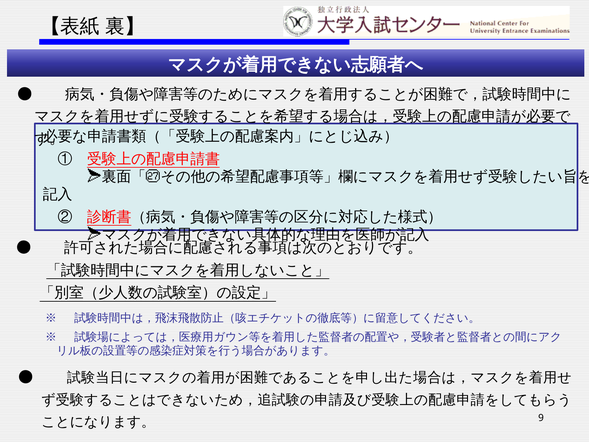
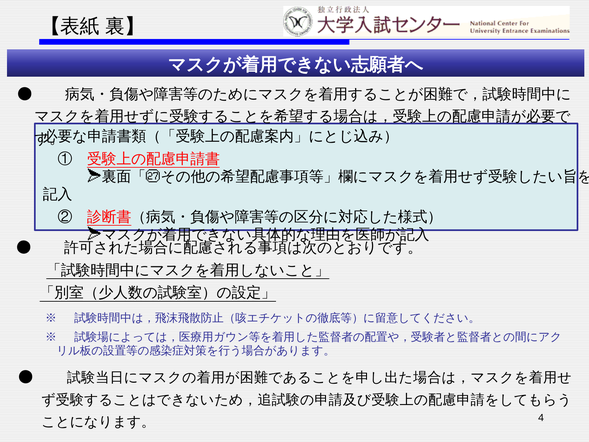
9: 9 -> 4 (541, 418)
